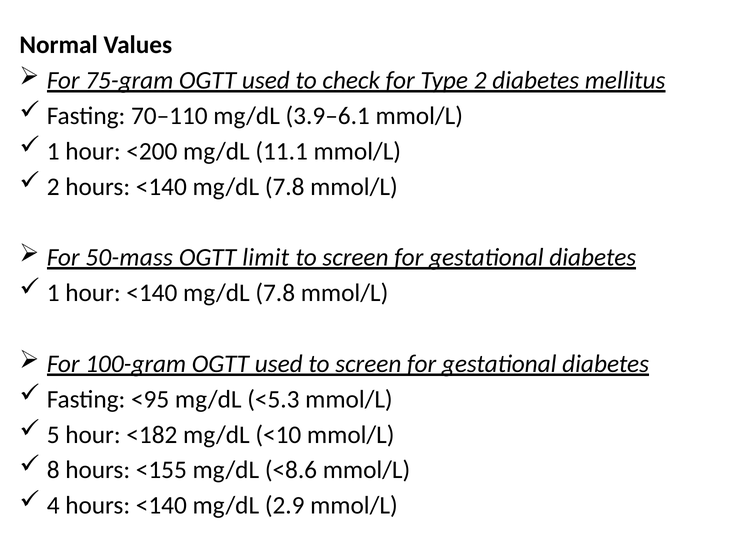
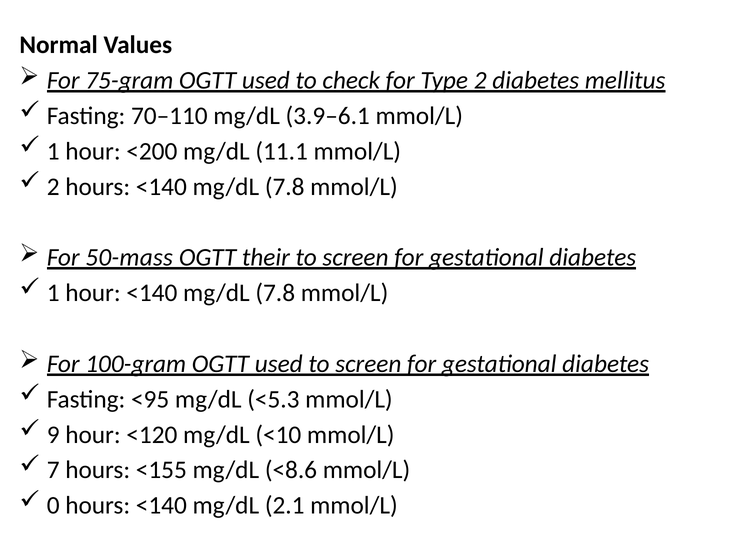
limit: limit -> their (266, 257)
5: 5 -> 9 (53, 434)
<182: <182 -> <120 (152, 434)
8: 8 -> 7 (53, 470)
4: 4 -> 0 (53, 505)
2.9: 2.9 -> 2.1 (285, 505)
